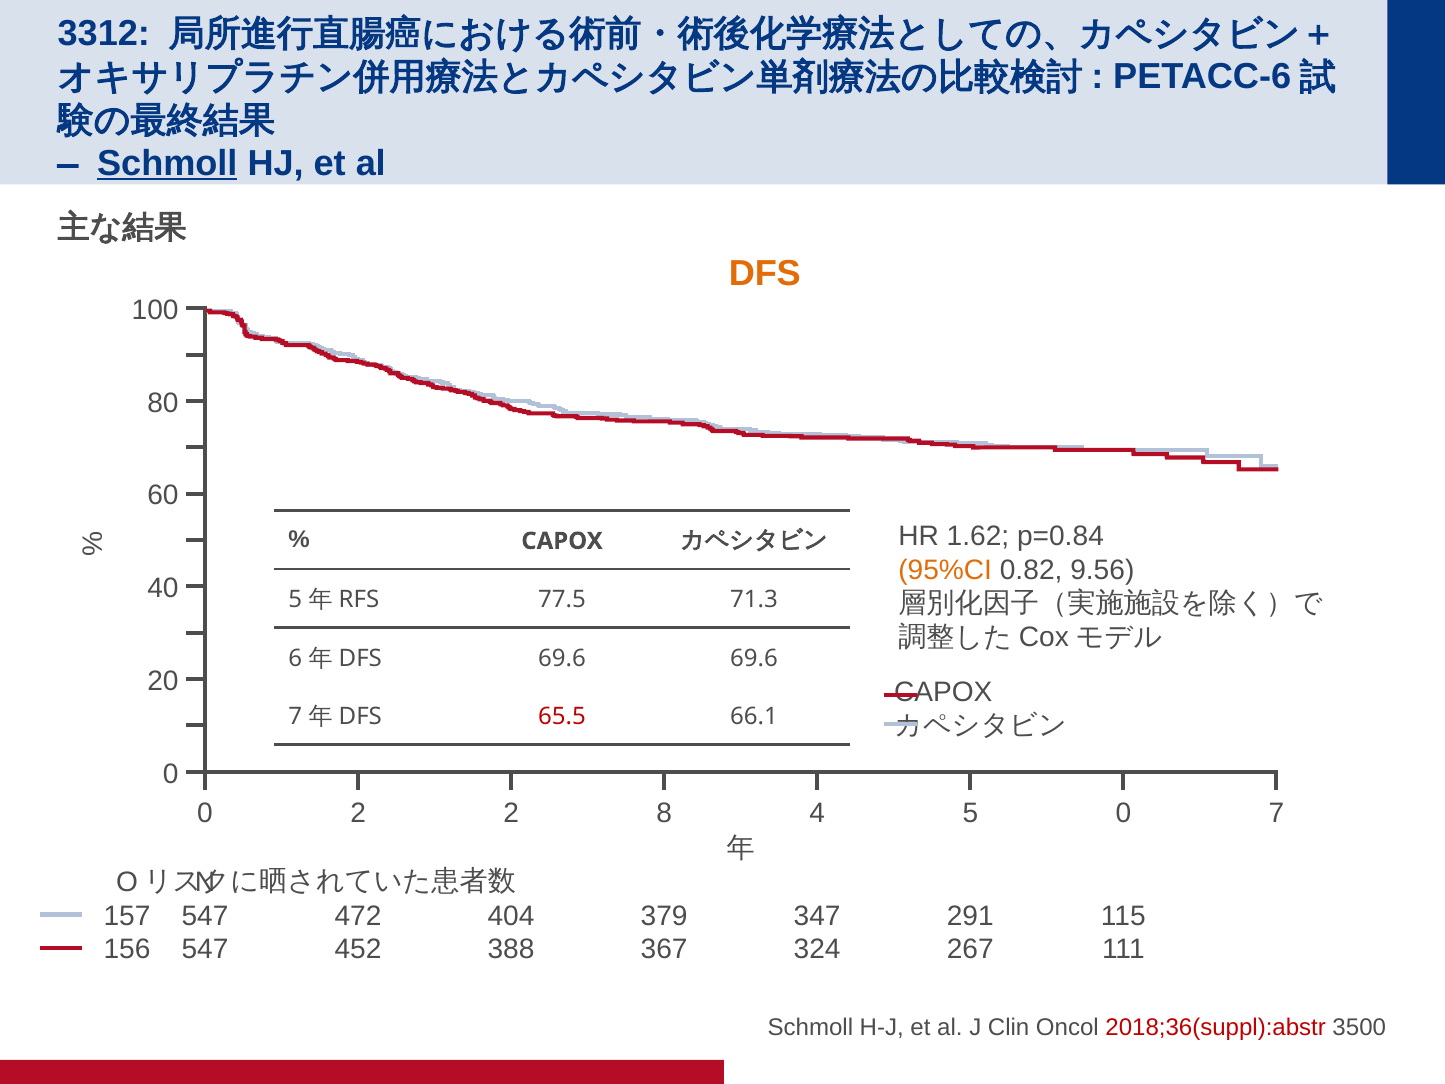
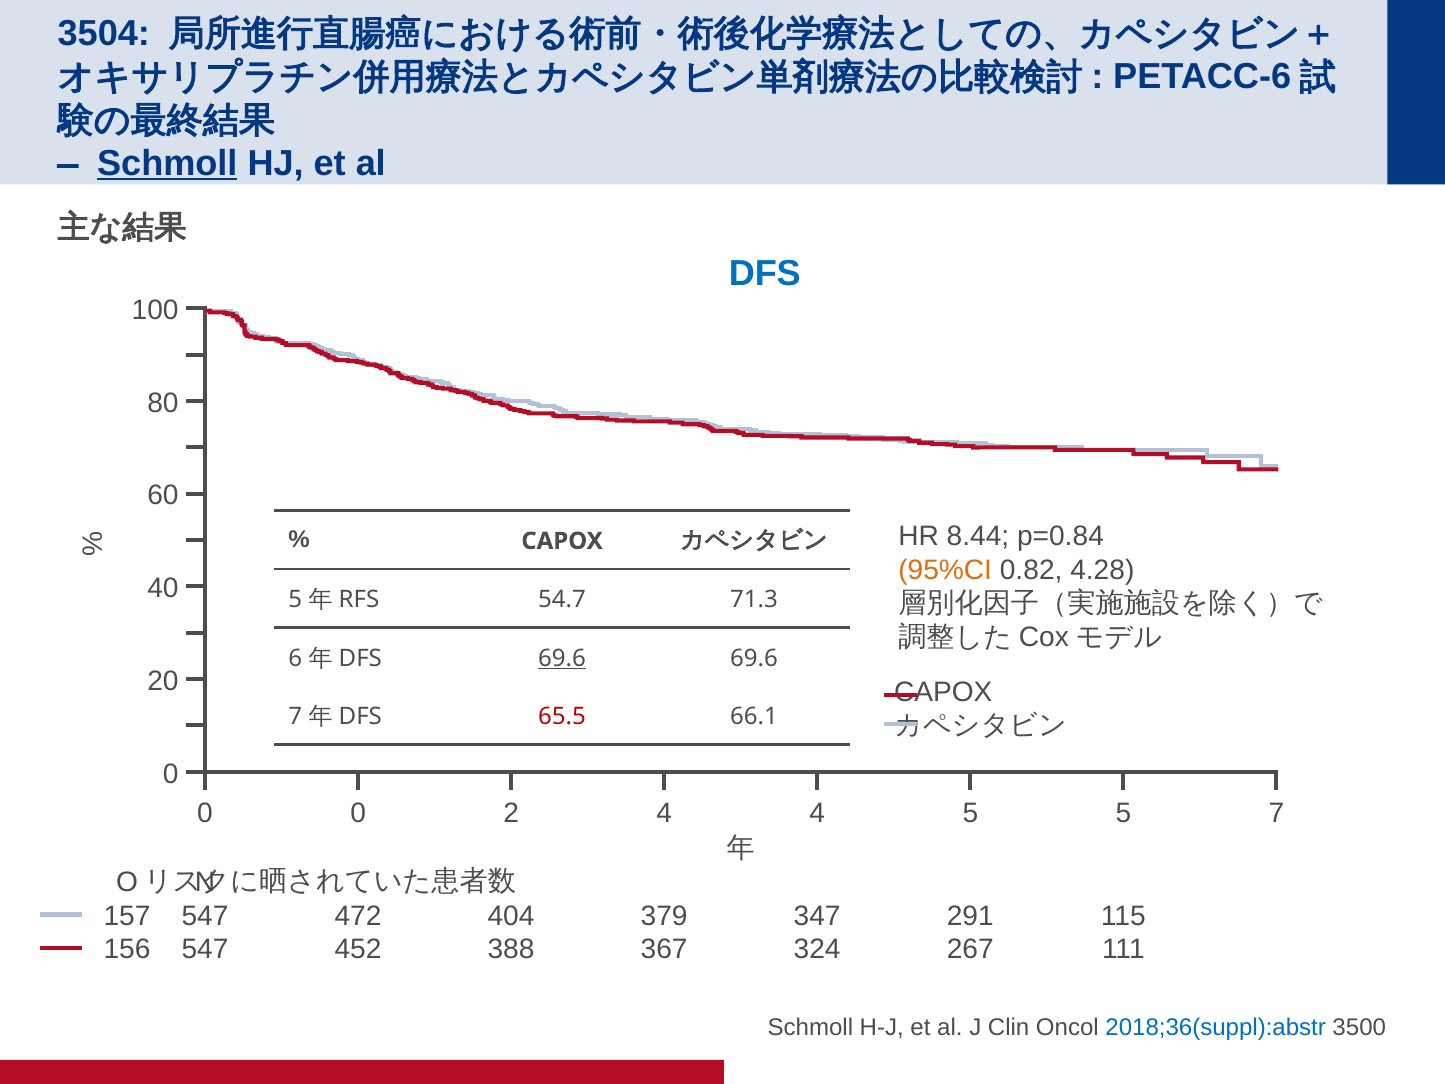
3312: 3312 -> 3504 (104, 33)
DFS colour: orange -> blue (765, 273)
1.62: 1.62 -> 8.44 (978, 536)
9.56: 9.56 -> 4.28 (1102, 570)
77.5: 77.5 -> 54.7 (562, 599)
69.6 underline: none -> present (562, 658)
0 2: 2 -> 0 (358, 813)
2 8: 8 -> 4 (664, 813)
5 0: 0 -> 5 (1123, 813)
2018;36(suppl):abstr colour: red -> blue (1216, 1028)
